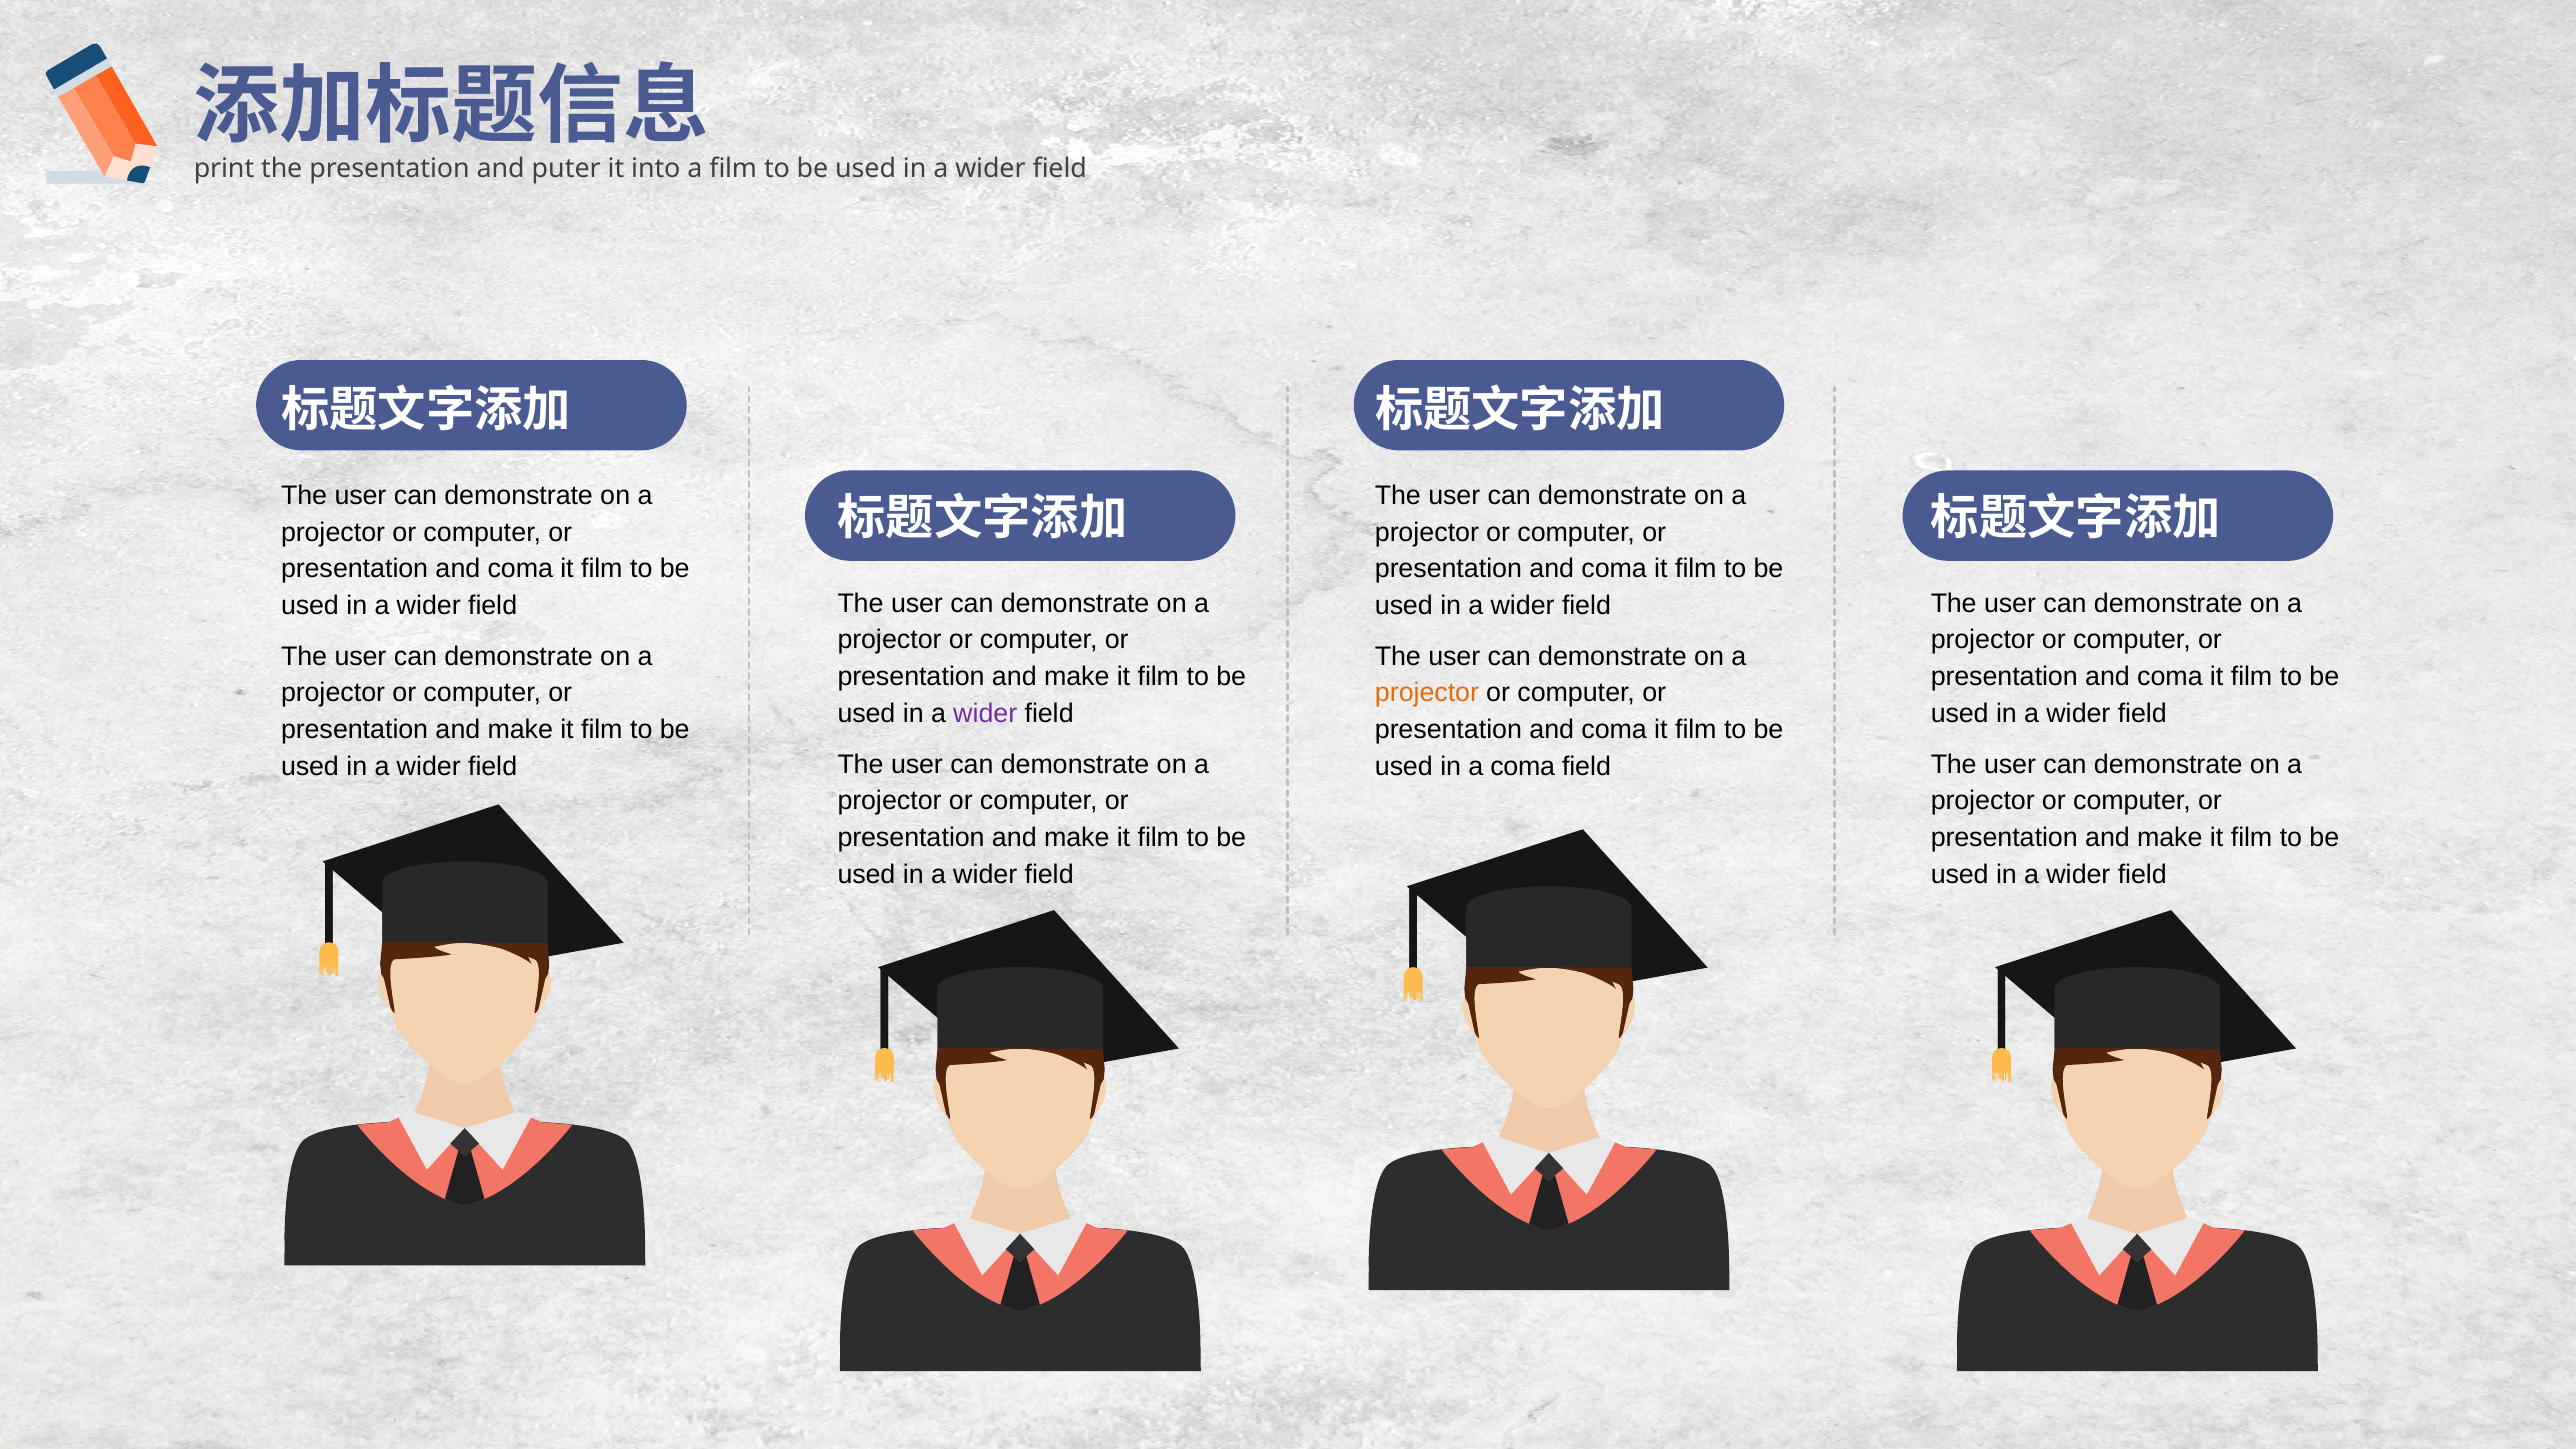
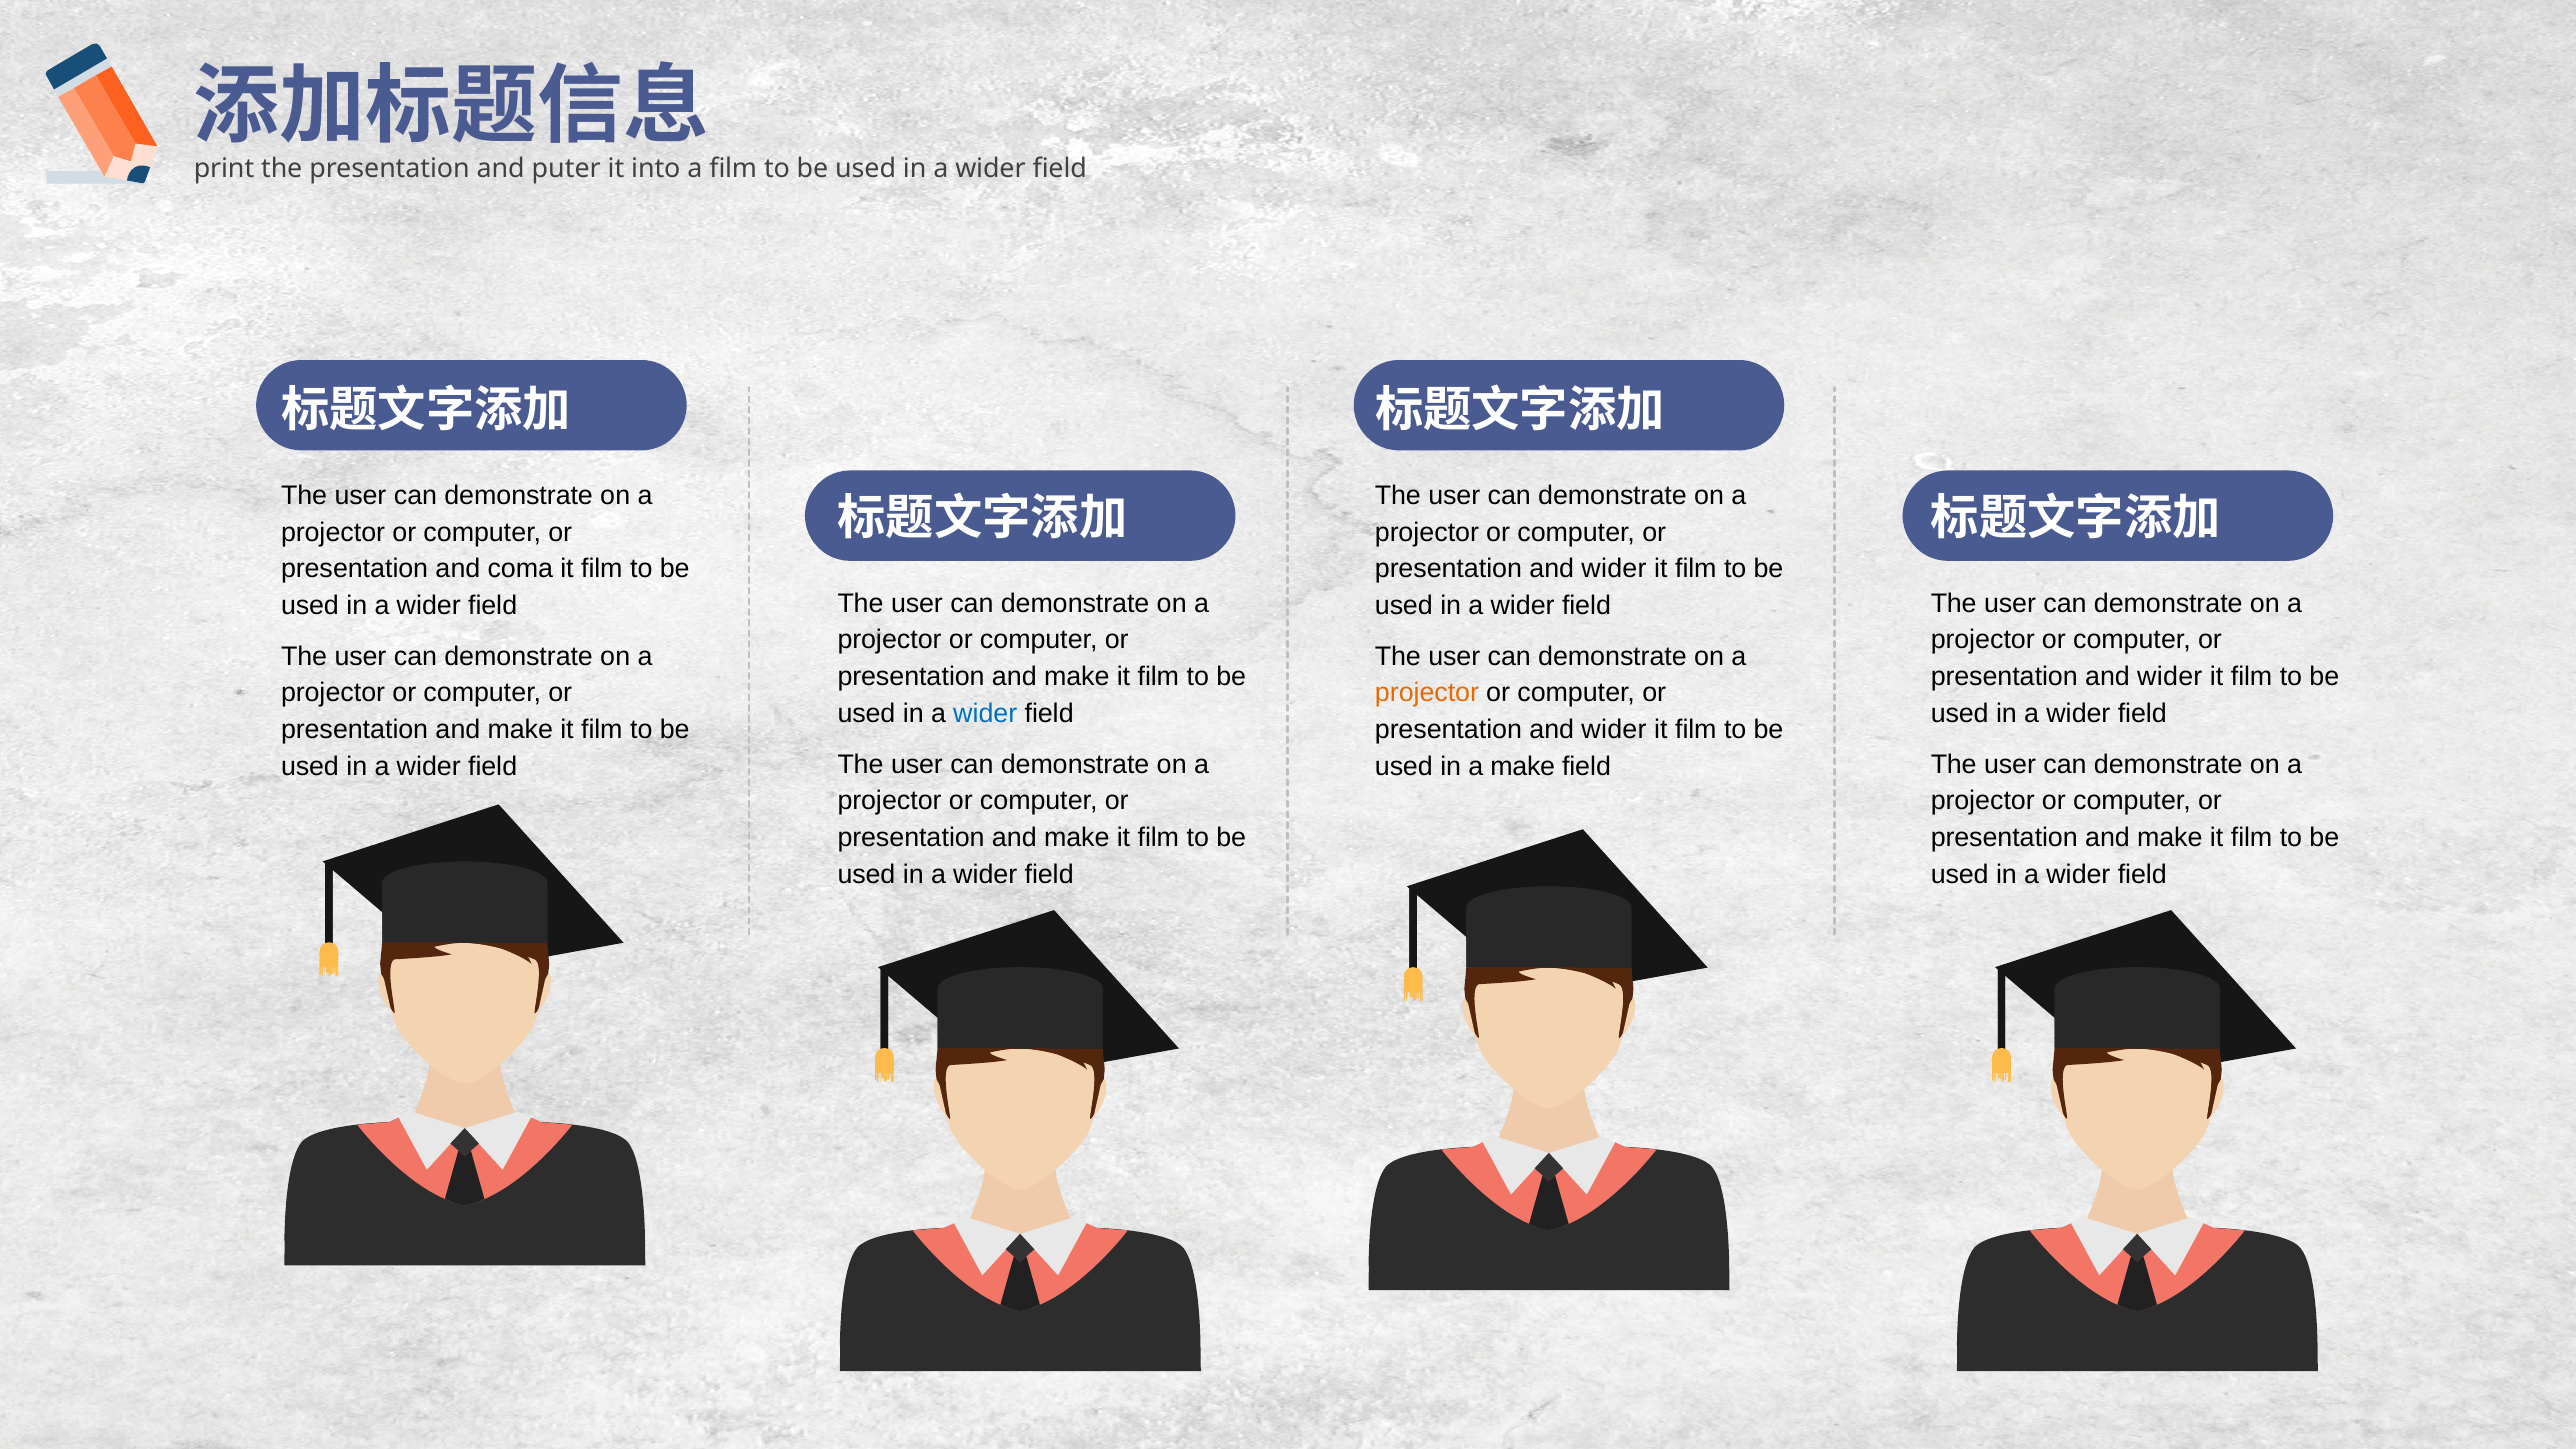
coma: coma -> wider (1614, 569)
coma: coma -> wider (2170, 677)
wider colour: purple -> blue (985, 714)
coma: coma -> wider (1614, 730)
a coma: coma -> make (1523, 767)
